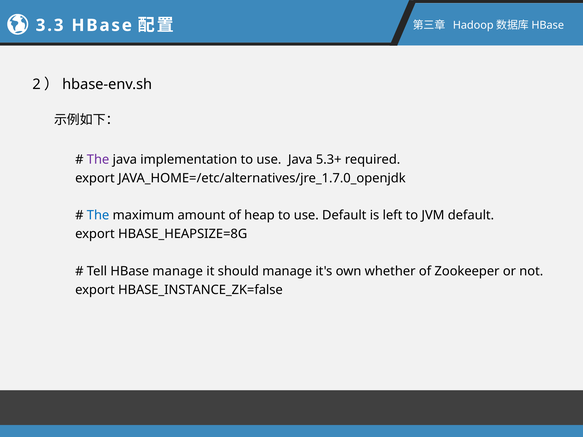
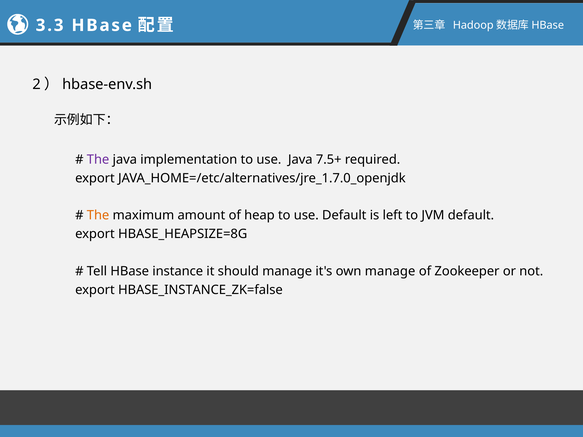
5.3+: 5.3+ -> 7.5+ (329, 160)
The colour: blue -> orange (98, 216)
HBase manage: manage -> instance (178, 271)
own whether: whether -> manage (390, 271)
